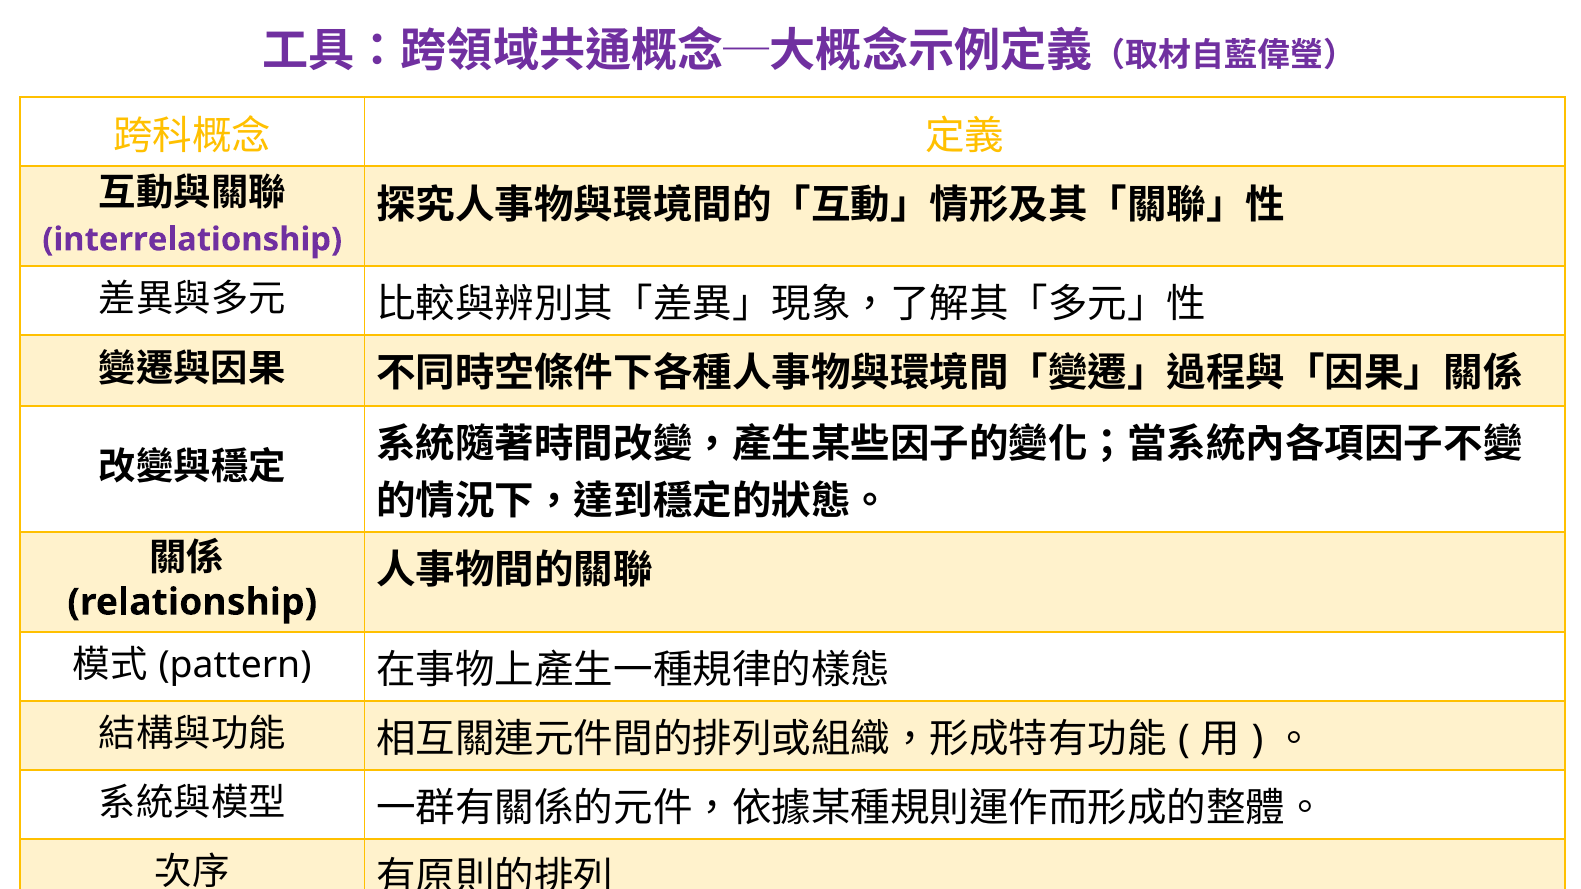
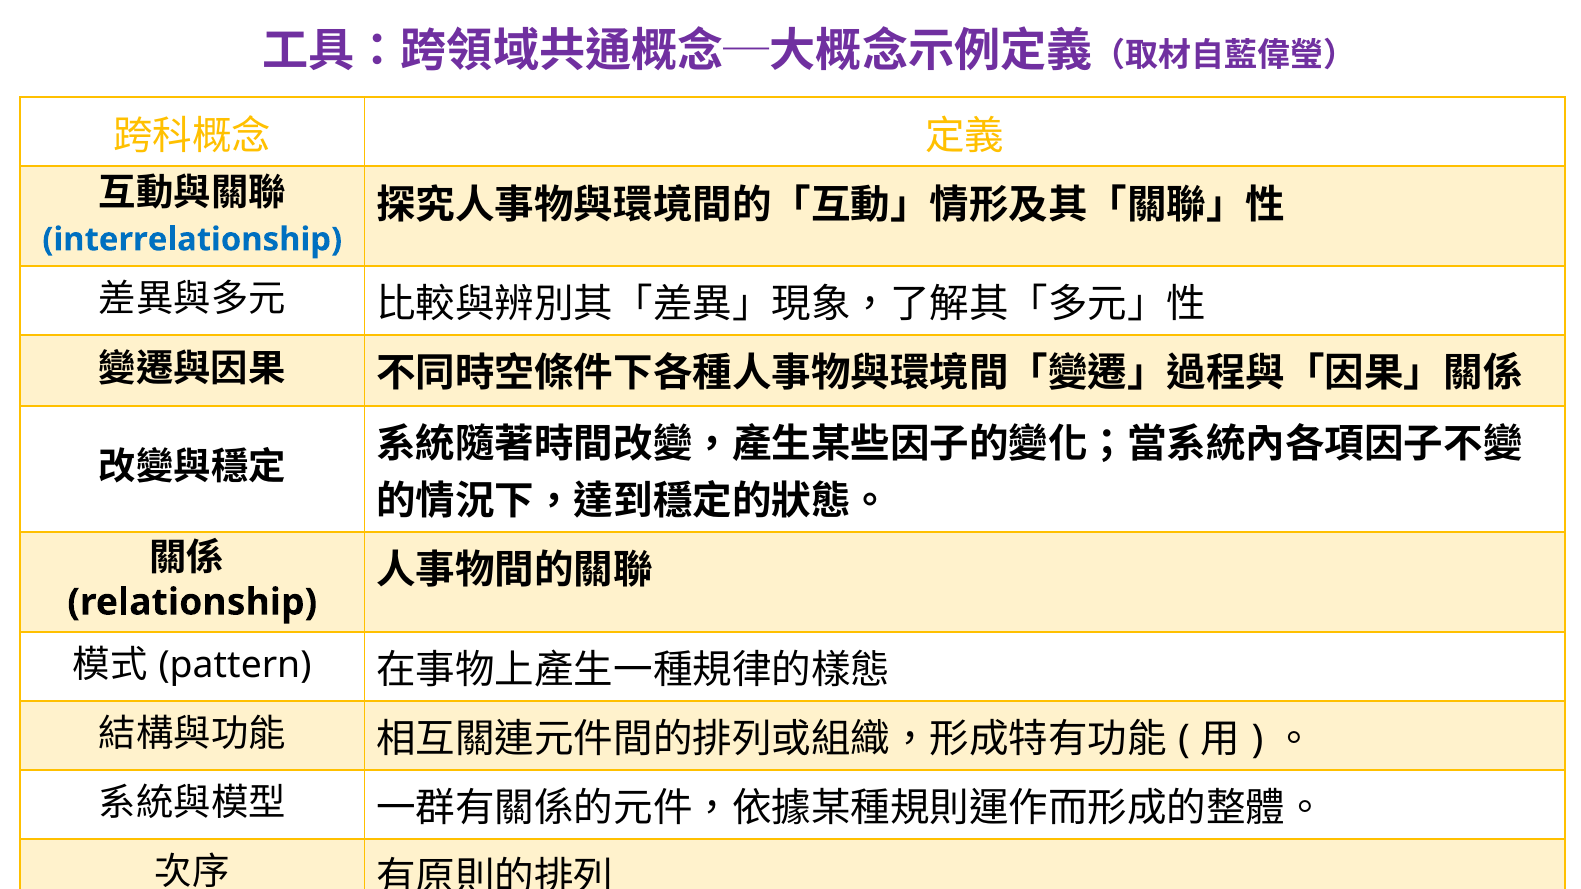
interrelationship colour: purple -> blue (192, 240)
